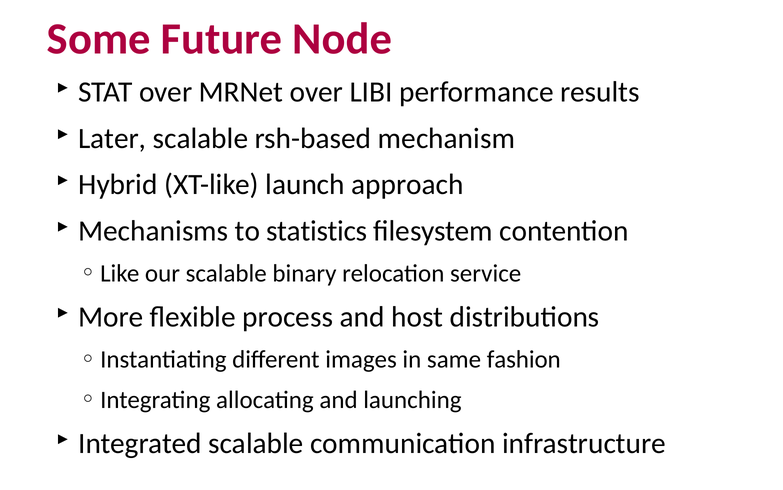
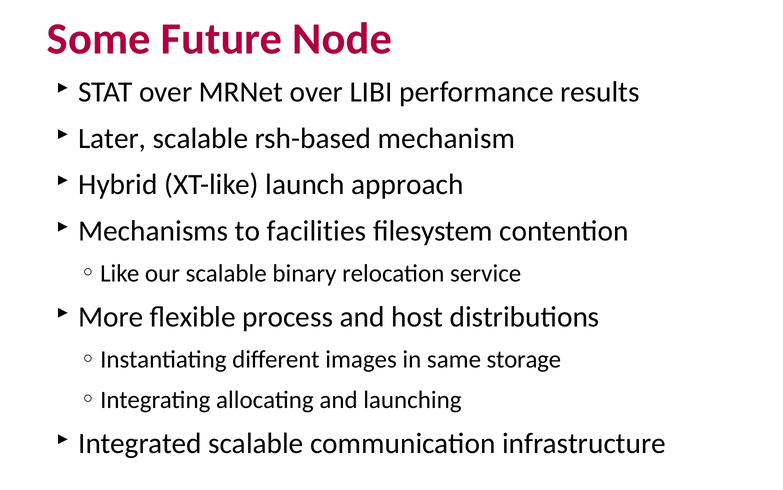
statistics: statistics -> facilities (317, 231)
fashion: fashion -> storage (524, 359)
